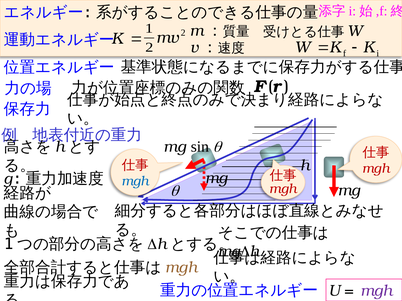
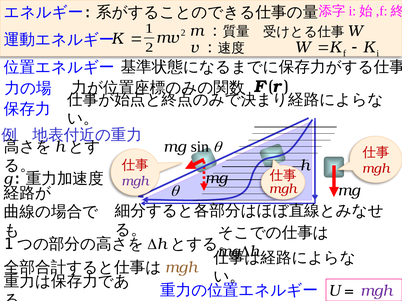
mgh colour: blue -> purple (135, 181)
